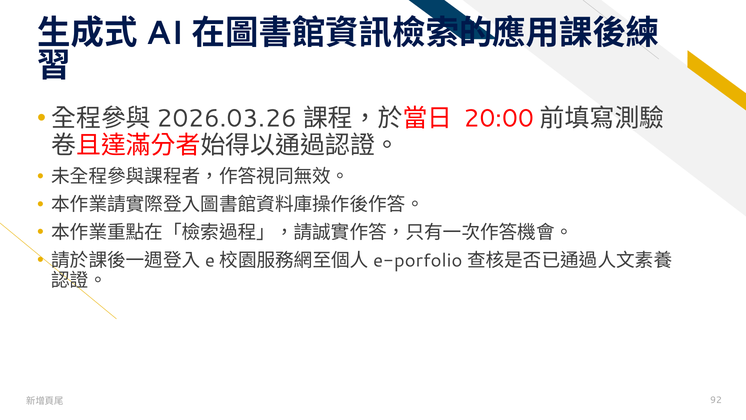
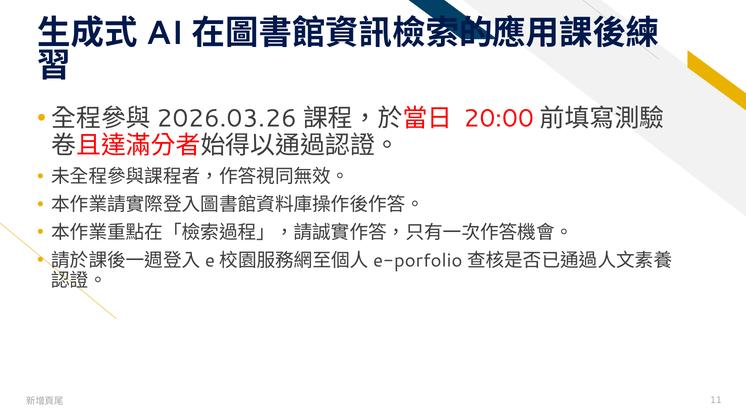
92: 92 -> 11 (716, 400)
